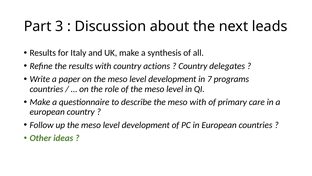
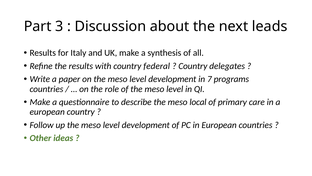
actions: actions -> federal (157, 66)
meso with: with -> local (198, 102)
